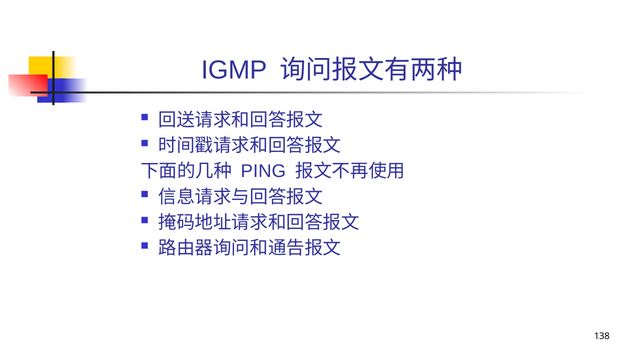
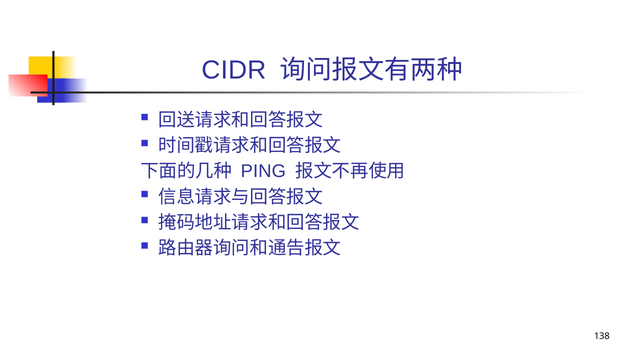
IGMP: IGMP -> CIDR (234, 70)
